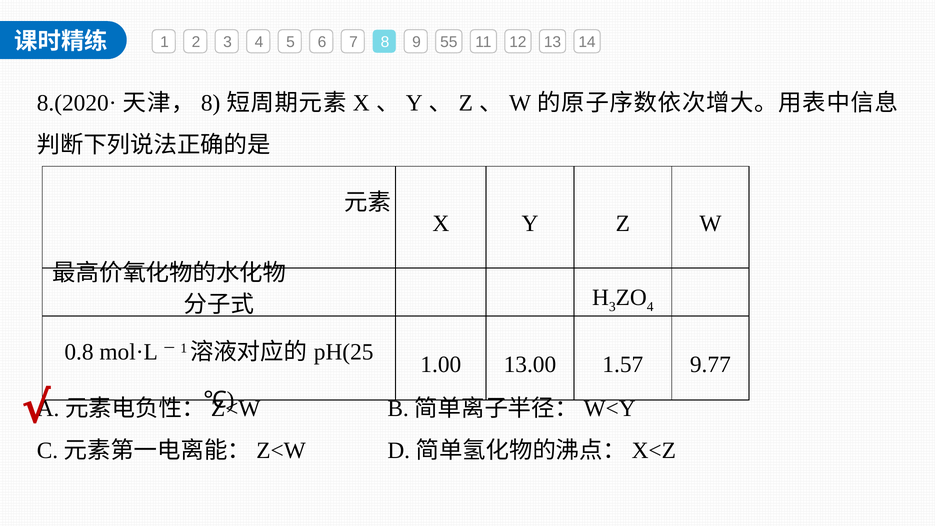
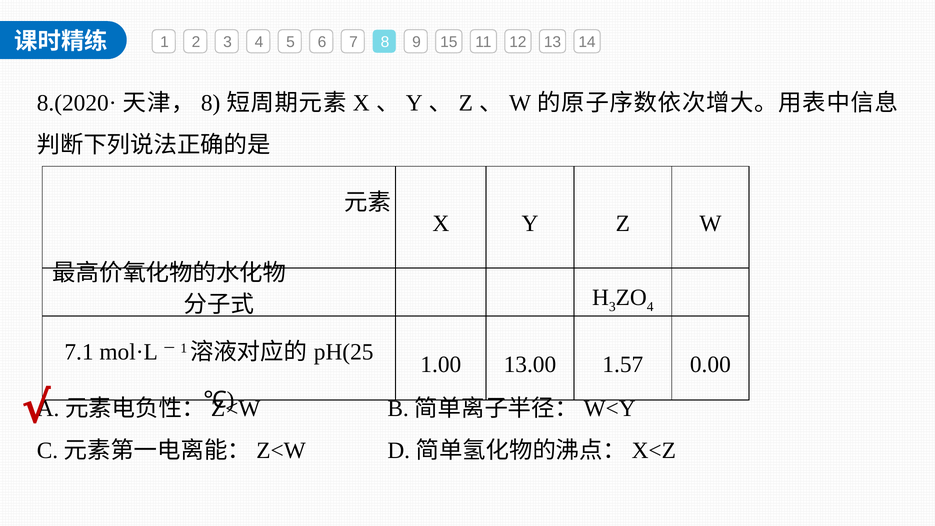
55: 55 -> 15 (449, 42)
0.8: 0.8 -> 7.1 (79, 352)
9.77: 9.77 -> 0.00 (710, 365)
